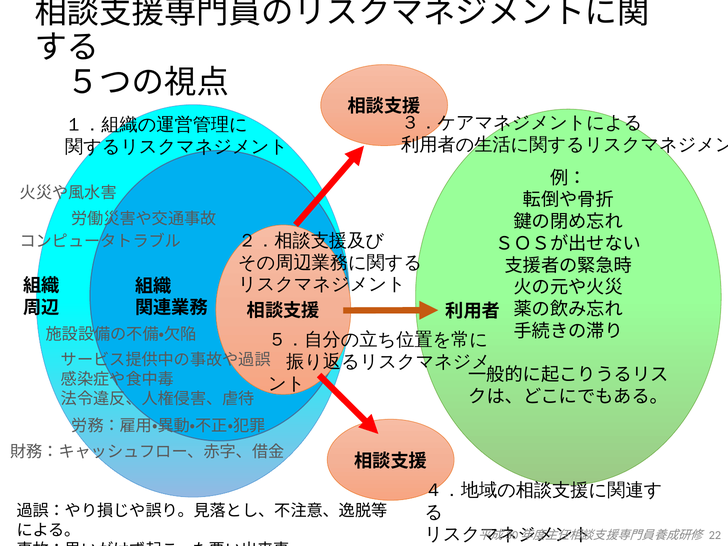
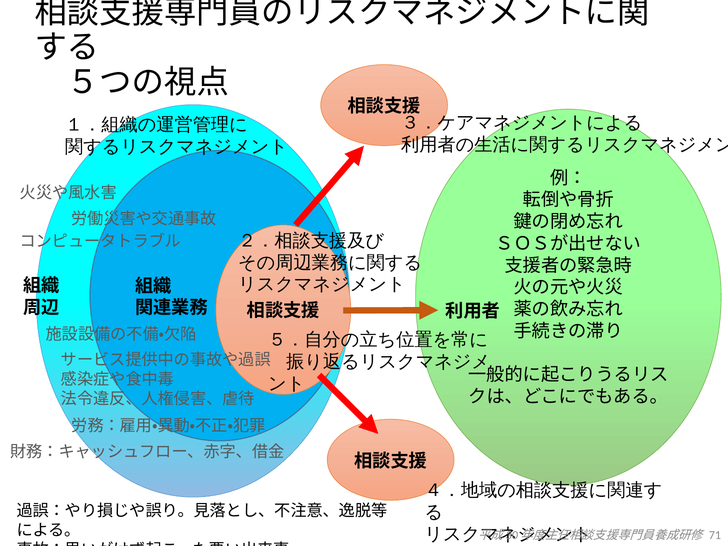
22: 22 -> 71 (715, 535)
